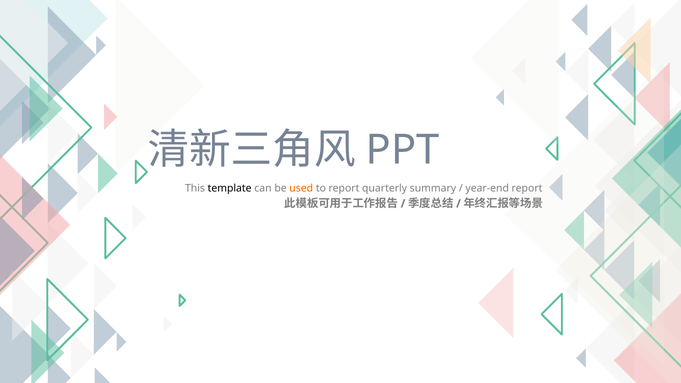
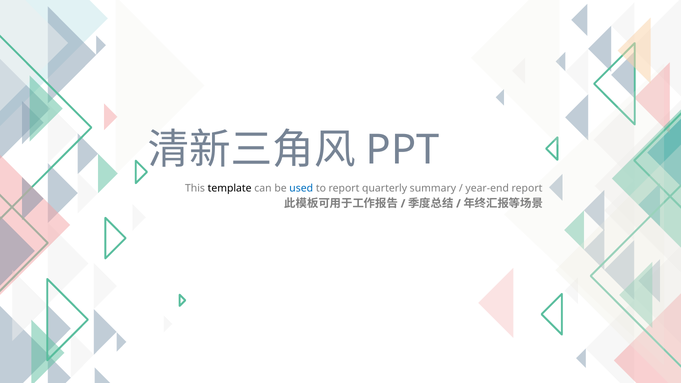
used colour: orange -> blue (301, 188)
